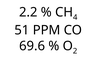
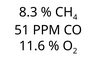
2.2: 2.2 -> 8.3 (28, 12)
69.6: 69.6 -> 11.6 (32, 46)
